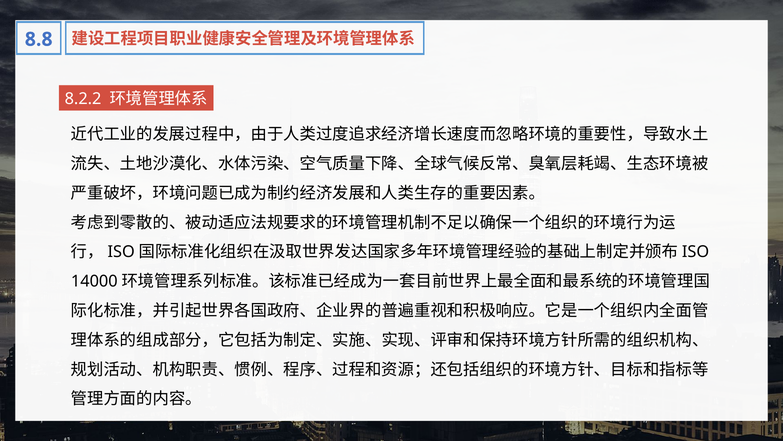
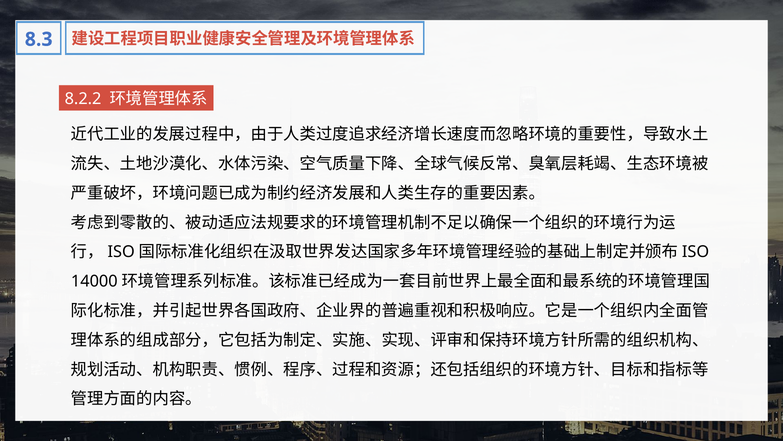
8.8: 8.8 -> 8.3 (39, 39)
